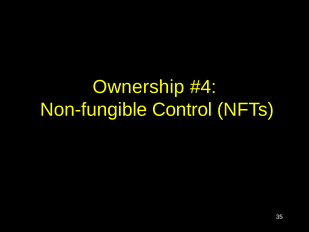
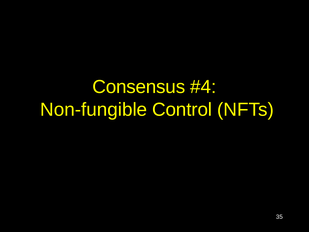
Ownership: Ownership -> Consensus (139, 87)
